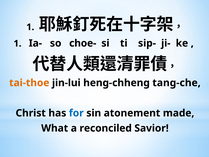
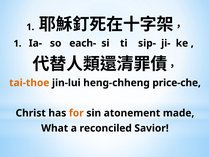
choe-: choe- -> each- (83, 43)
tang-che: tang-che -> price-che (177, 83)
for colour: blue -> orange (76, 113)
